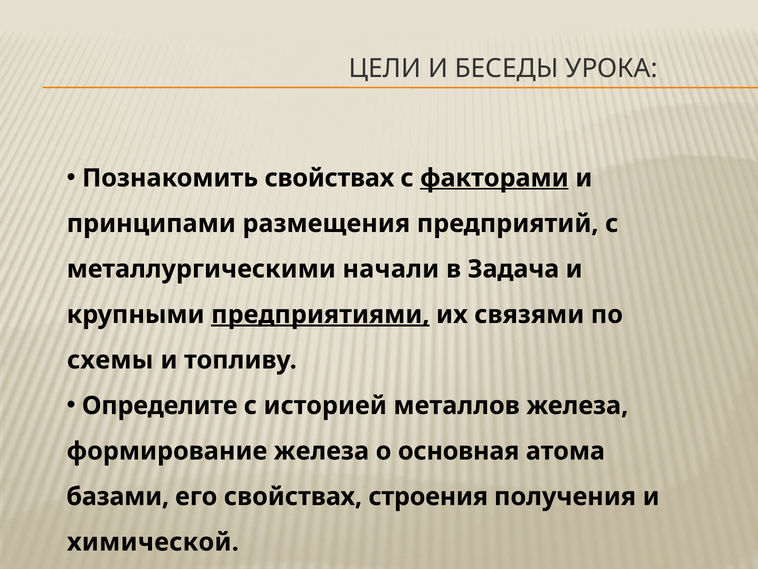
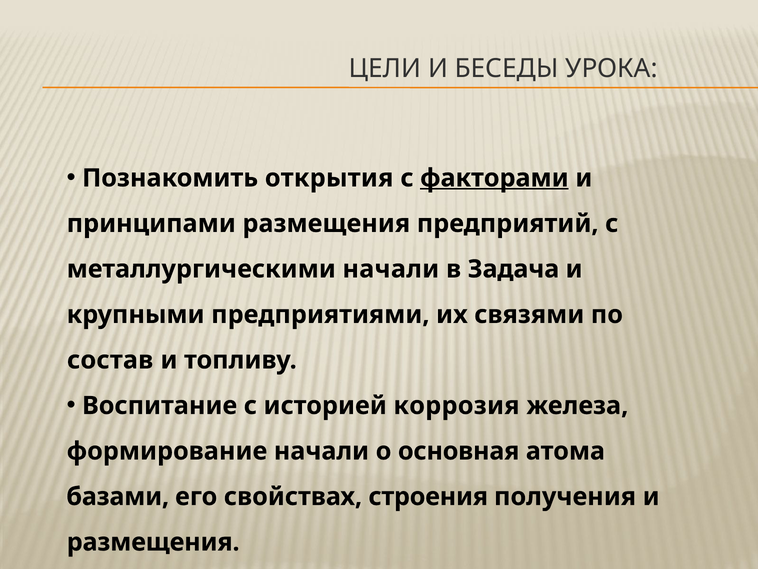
Познакомить свойствах: свойствах -> открытия (329, 178)
предприятиями underline: present -> none (320, 314)
схемы: схемы -> состав (110, 360)
Определите: Определите -> Воспитание (160, 405)
металлов: металлов -> коррозия (457, 405)
формирование железа: железа -> начали (321, 451)
химической: химической -> размещения (153, 542)
